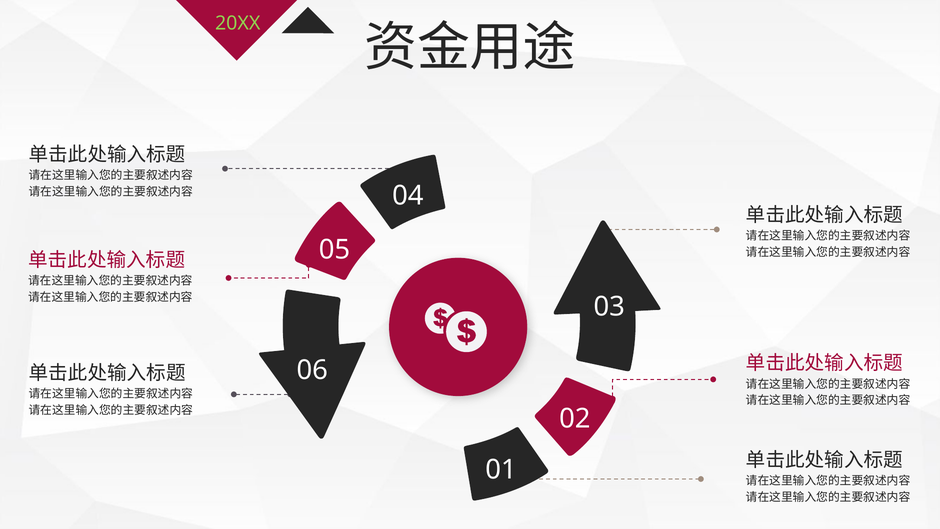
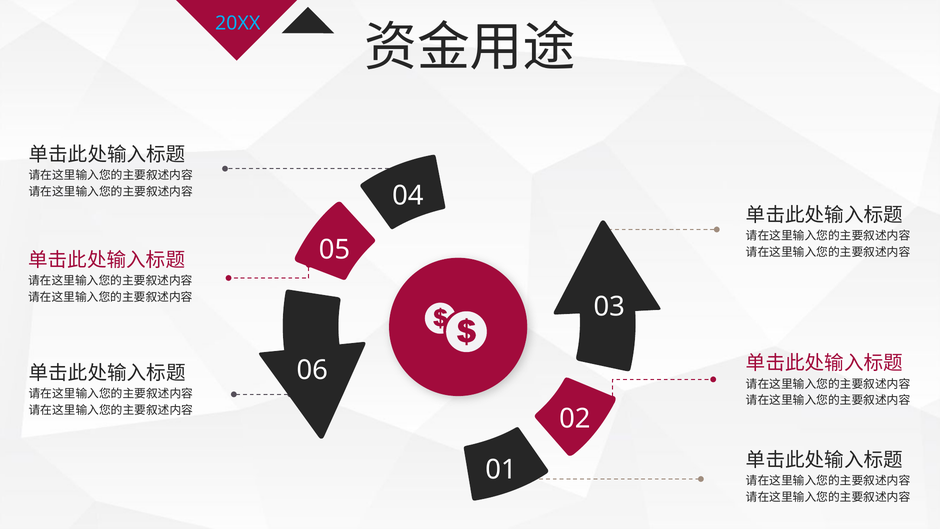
20XX colour: light green -> light blue (238, 23)
